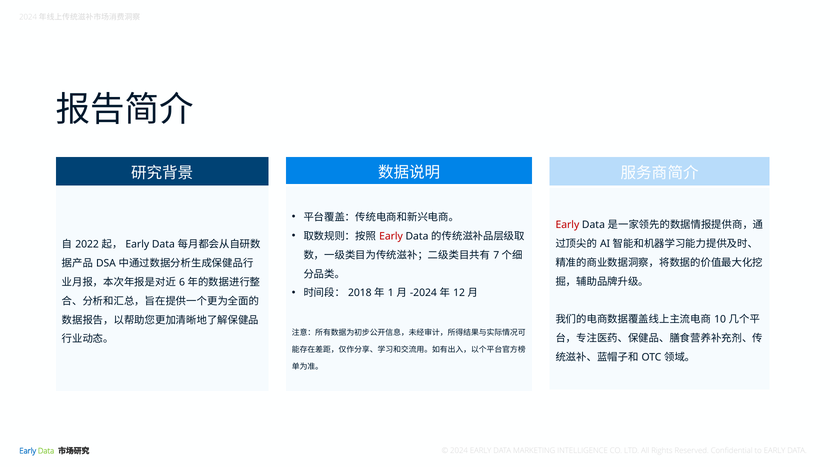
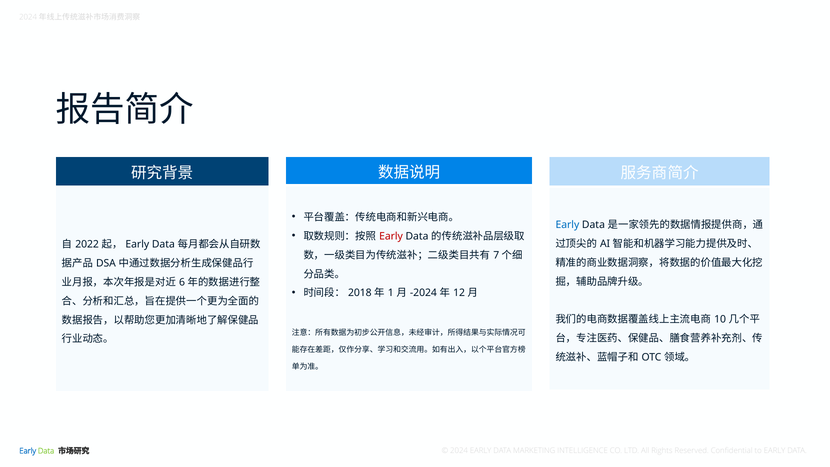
Early colour: red -> blue (567, 225)
